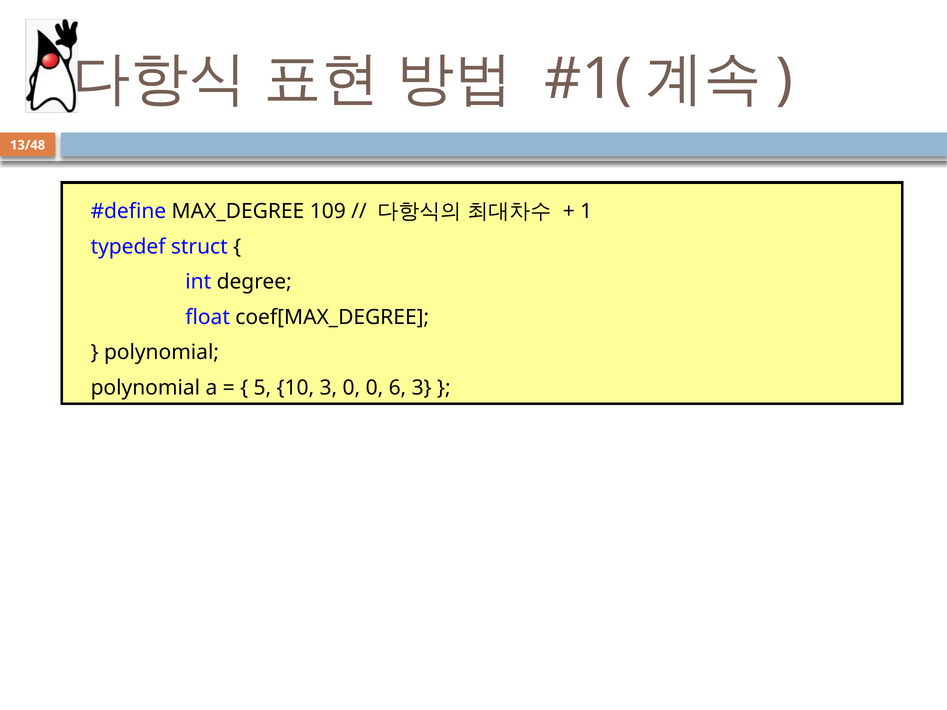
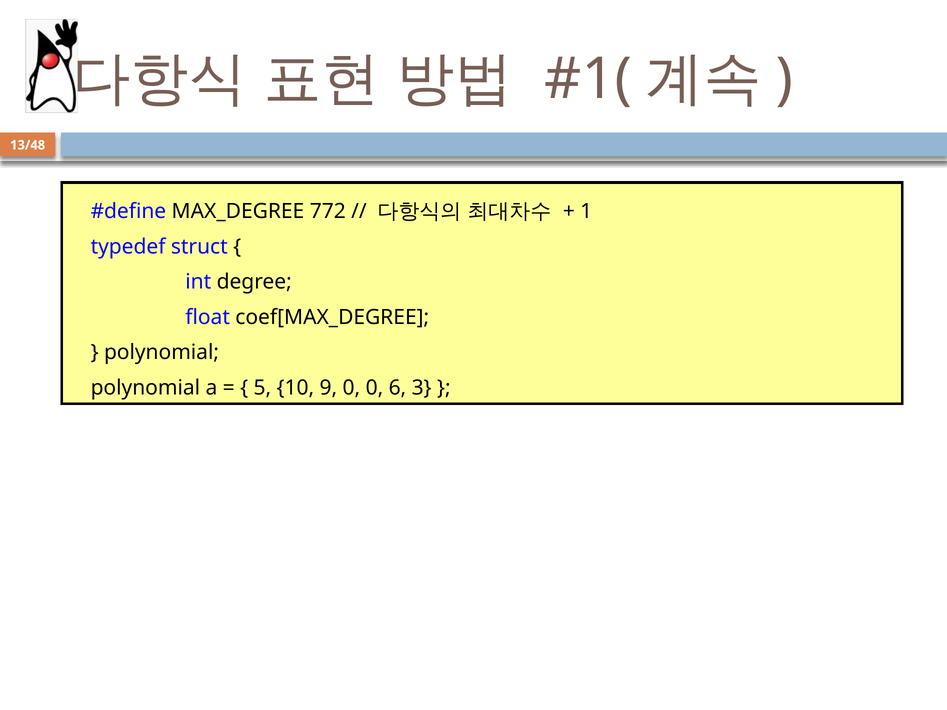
109: 109 -> 772 (328, 211)
10 3: 3 -> 9 (328, 388)
